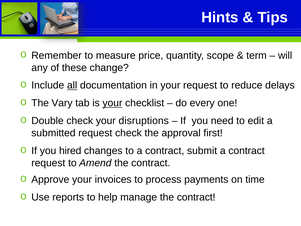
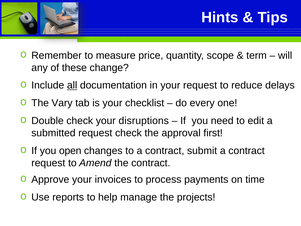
your underline: present -> none (112, 103)
hired: hired -> open (70, 151)
manage the contract: contract -> projects (196, 197)
